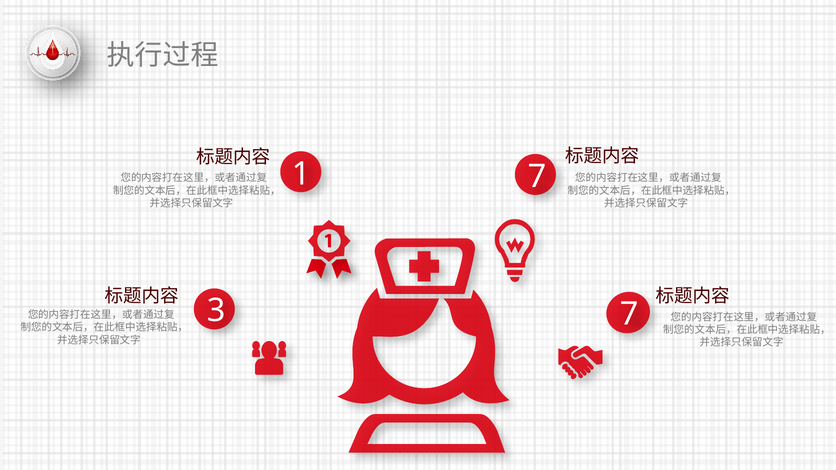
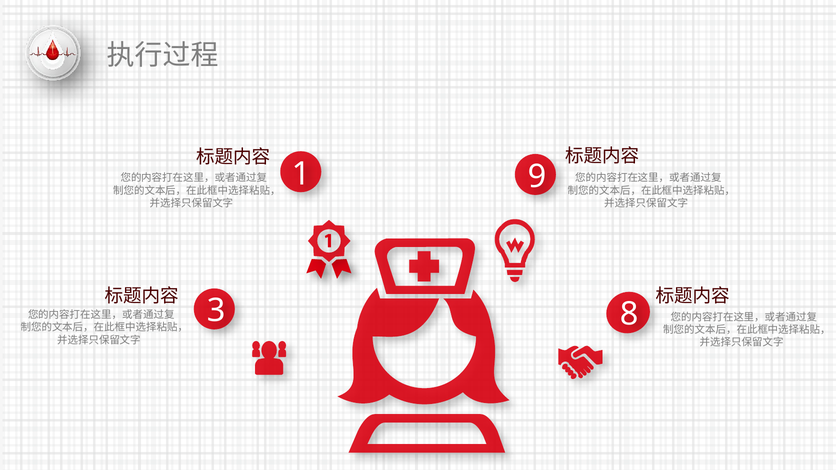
1 7: 7 -> 9 (537, 177)
3 7: 7 -> 8 (629, 314)
